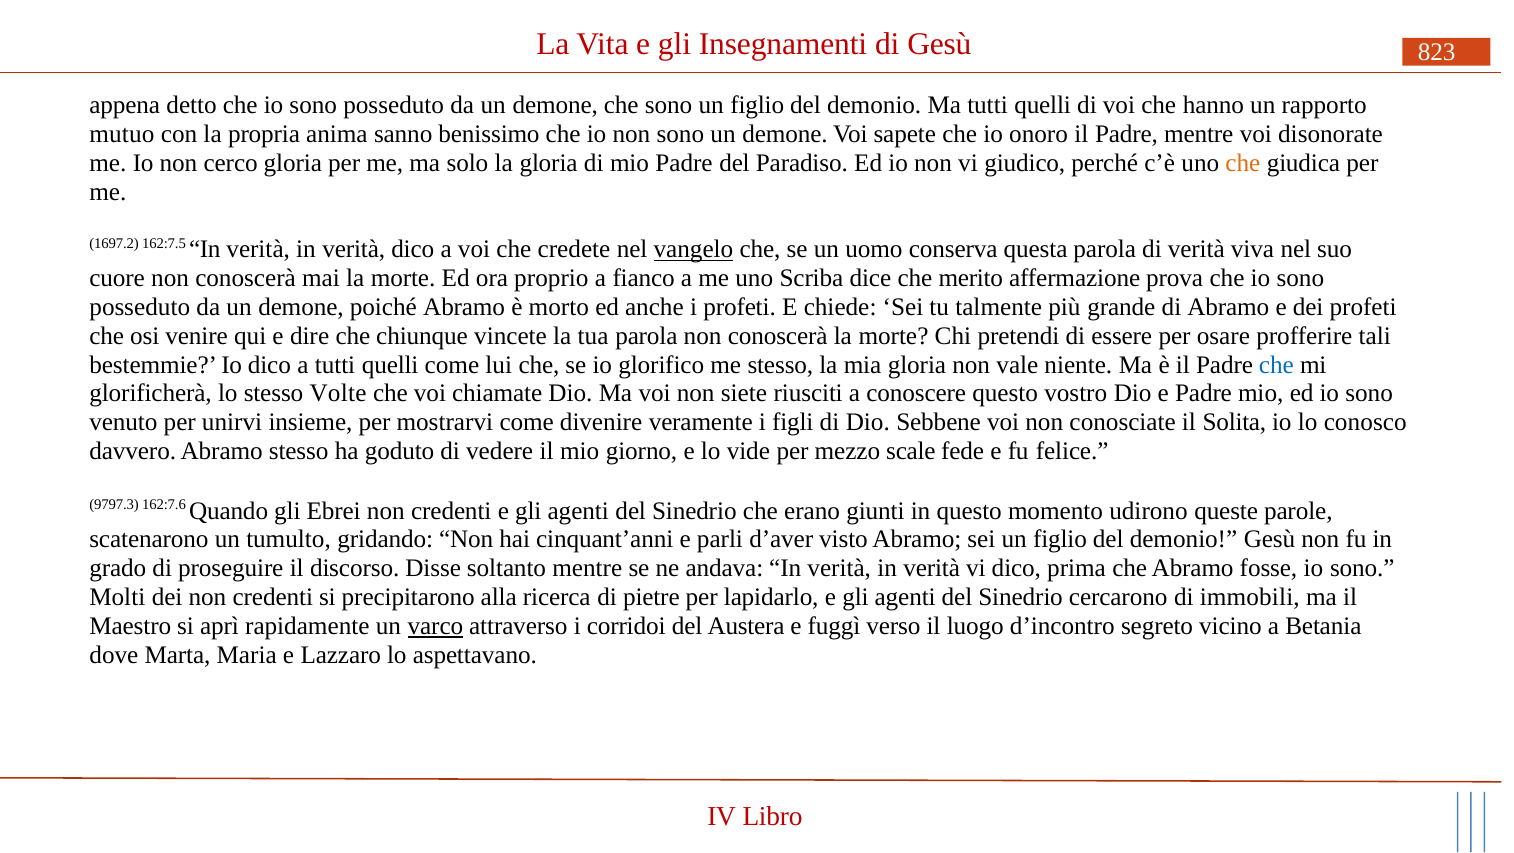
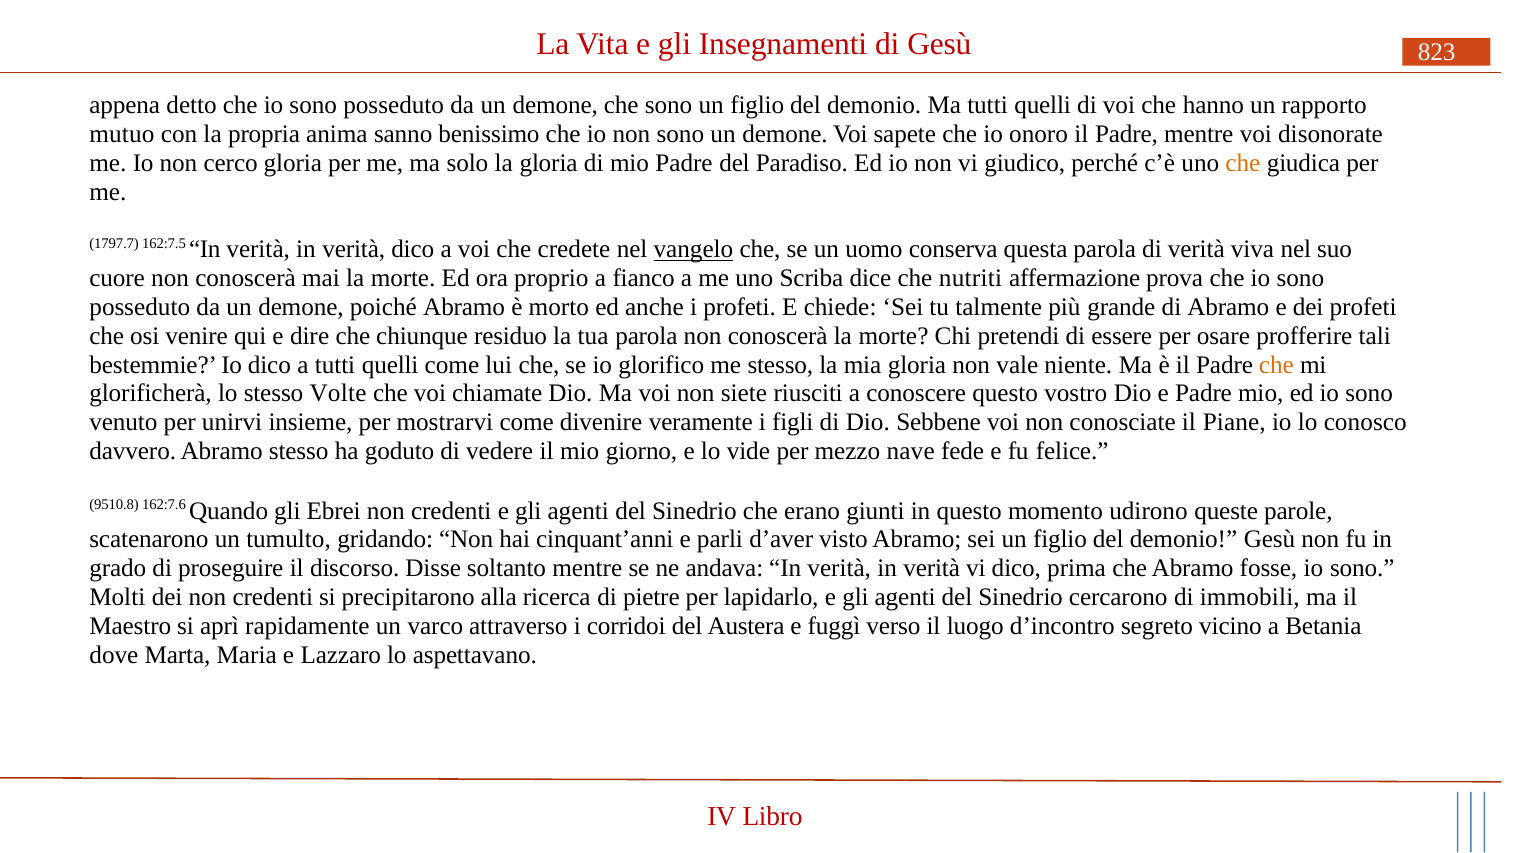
1697.2: 1697.2 -> 1797.7 (114, 243)
merito: merito -> nutriti (971, 278)
vincete: vincete -> residuo (511, 336)
che colour: blue -> orange (1276, 365)
Solita: Solita -> Piane (1234, 422)
scale: scale -> nave (911, 451)
9797.3: 9797.3 -> 9510.8 (114, 505)
varco underline: present -> none (435, 626)
